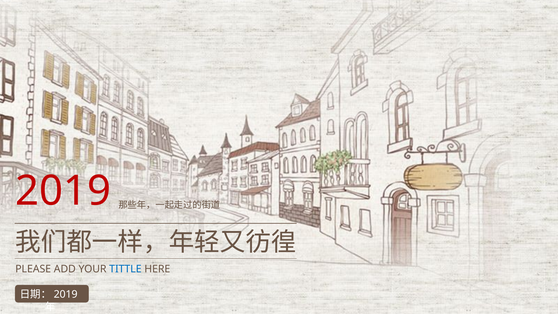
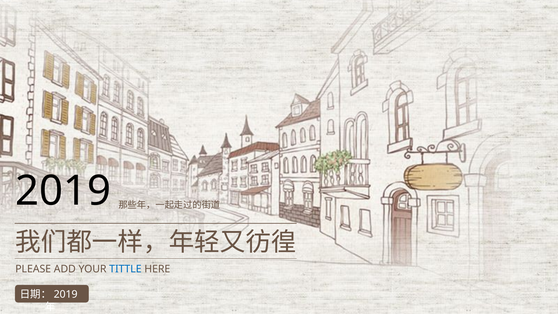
2019 colour: red -> black (63, 191)
